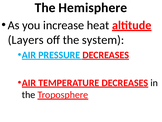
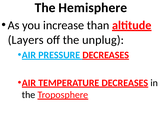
heat: heat -> than (98, 25)
system: system -> unplug (103, 40)
